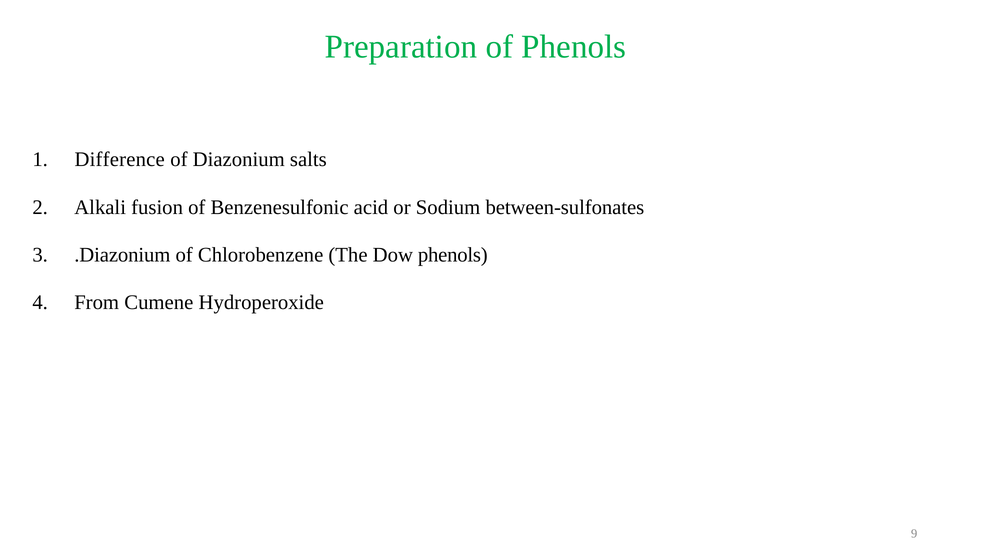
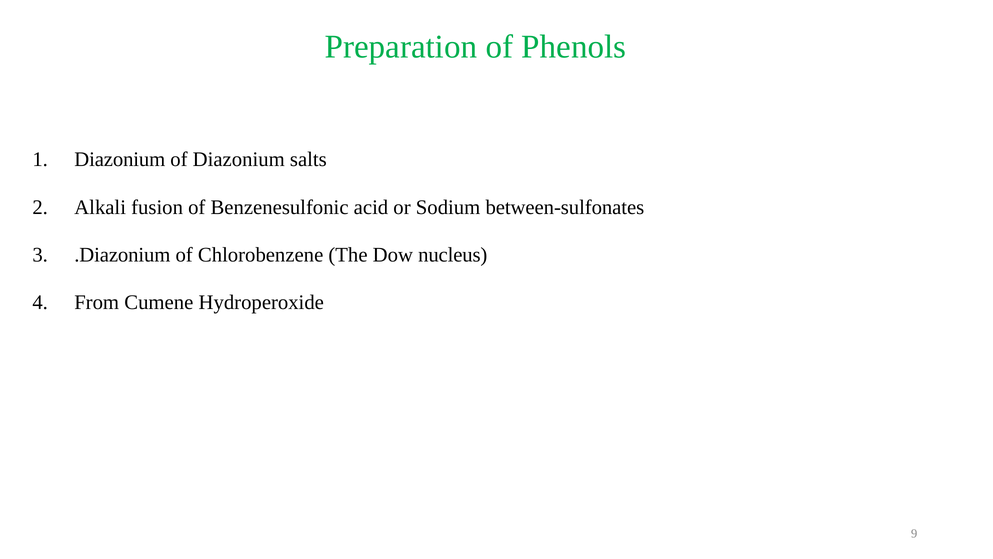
Difference: Difference -> Diazonium (120, 159)
Dow phenols: phenols -> nucleus (453, 255)
